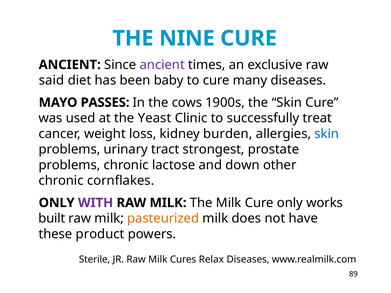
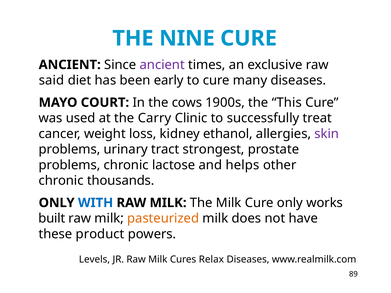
baby: baby -> early (169, 80)
PASSES: PASSES -> COURT (105, 103)
the Skin: Skin -> This (287, 103)
Yeast: Yeast -> Carry (155, 118)
burden: burden -> ethanol (228, 134)
skin colour: blue -> purple (327, 134)
down: down -> helps (242, 165)
cornflakes: cornflakes -> thousands (121, 181)
WITH colour: purple -> blue (96, 203)
Sterile: Sterile -> Levels (94, 260)
